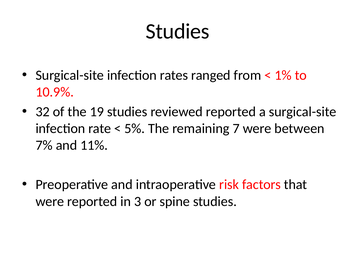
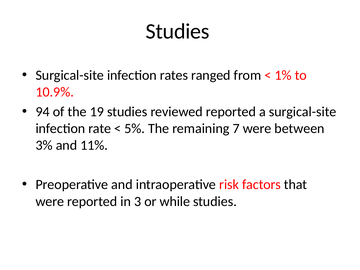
32: 32 -> 94 (43, 112)
7%: 7% -> 3% (44, 145)
spine: spine -> while (175, 201)
